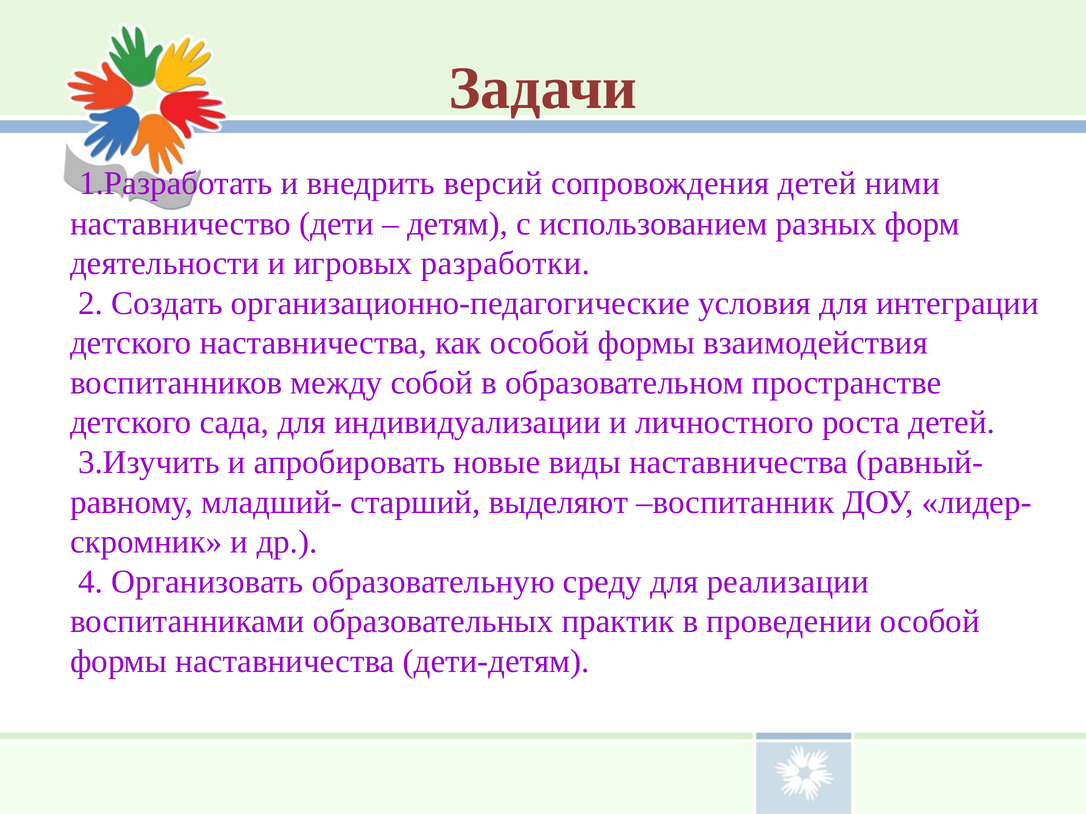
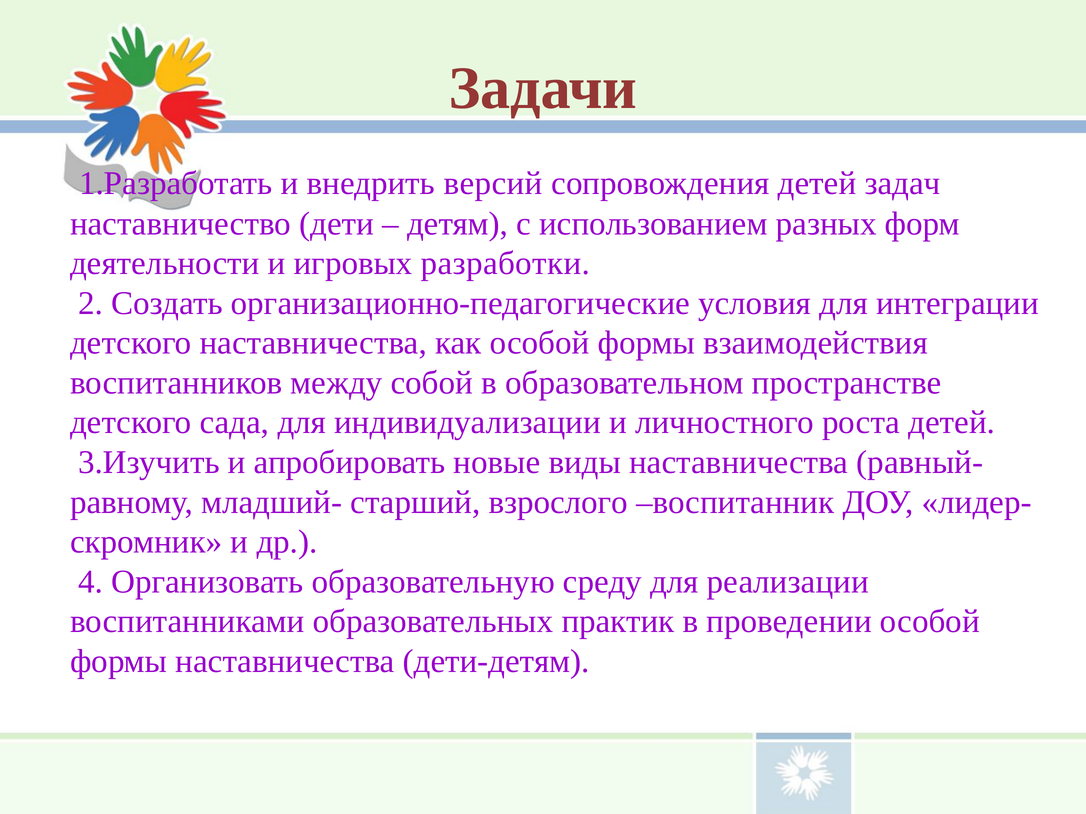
ними: ними -> задач (903, 183)
выделяют: выделяют -> взрослого (558, 502)
